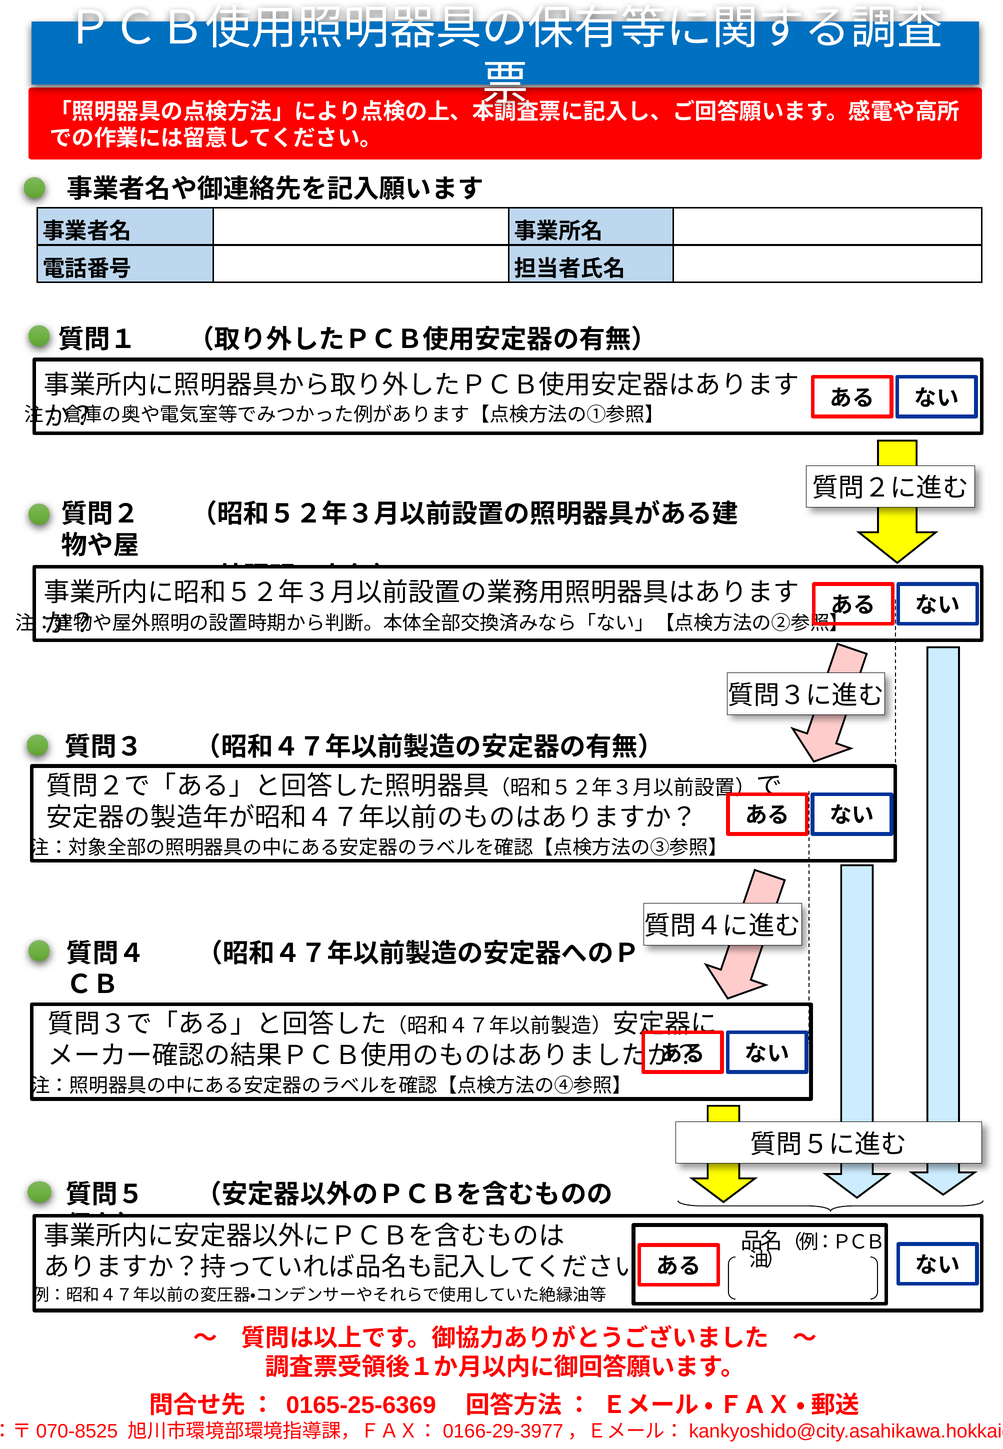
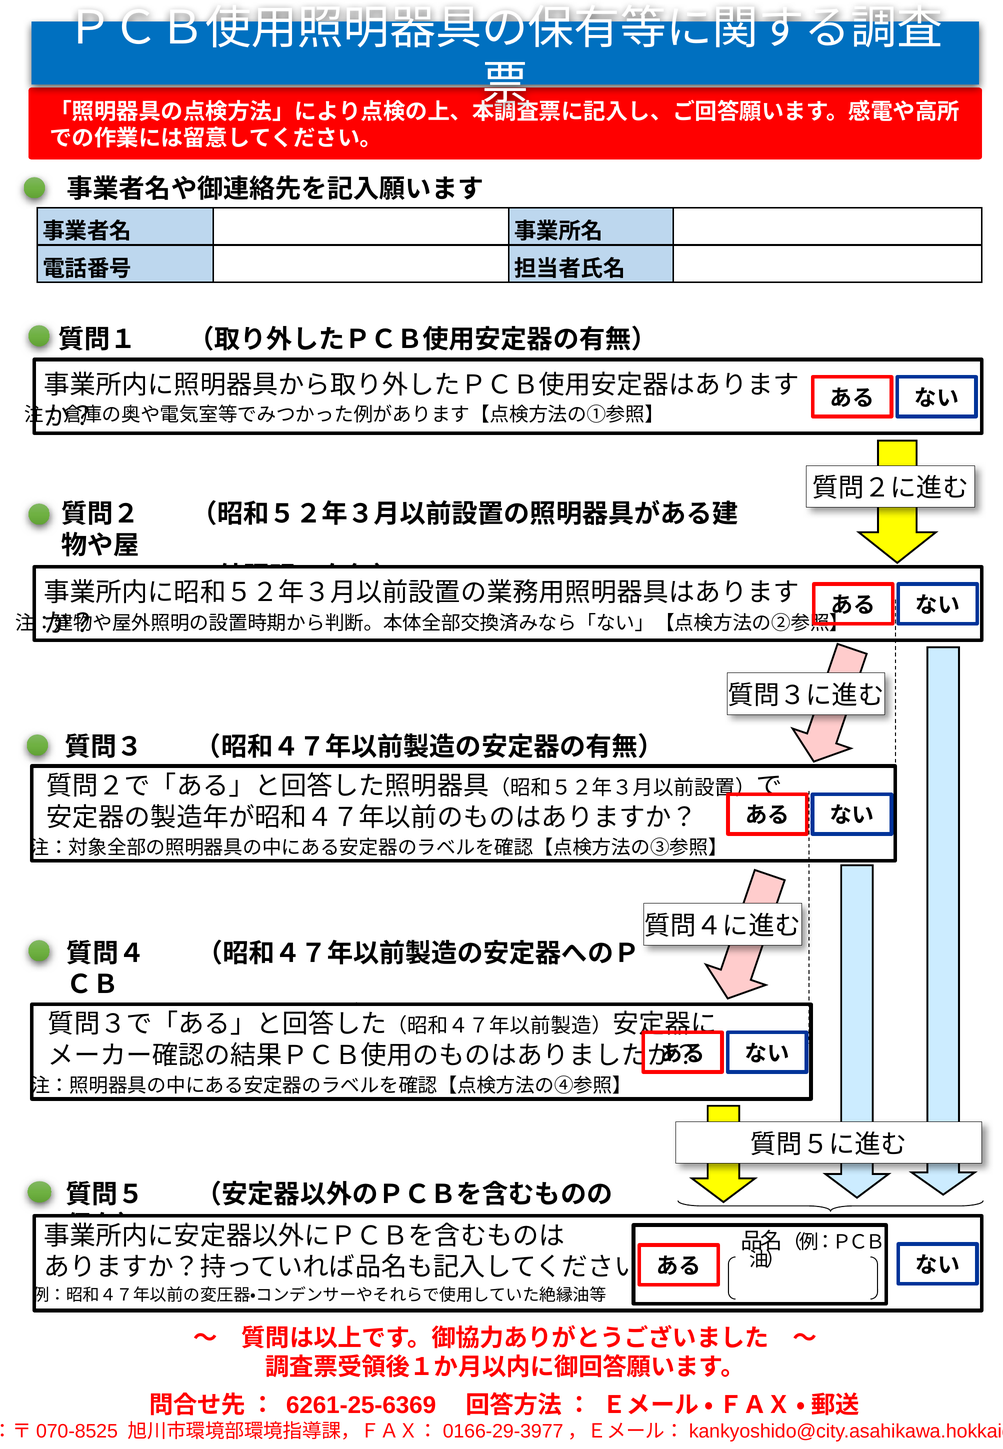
0165-25-6369: 0165-25-6369 -> 6261-25-6369 (361, 1405)
